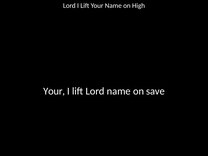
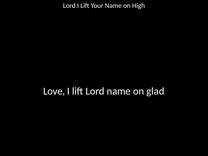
Your: Your -> Love (54, 91)
save: save -> glad (155, 91)
